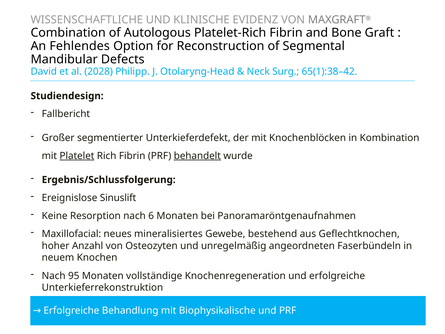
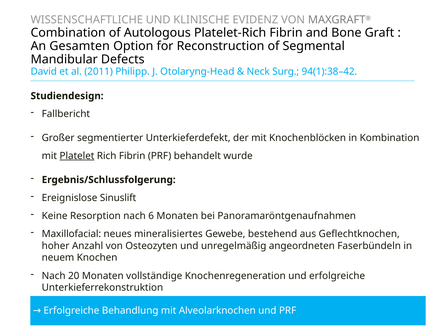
Fehlendes: Fehlendes -> Gesamten (80, 46)
2028: 2028 -> 2011 (99, 71)
65(1):38–42: 65(1):38–42 -> 94(1):38–42 (329, 71)
behandelt underline: present -> none (197, 156)
95: 95 -> 20 (74, 276)
Biophysikalische: Biophysikalische -> Alveolarknochen (217, 310)
